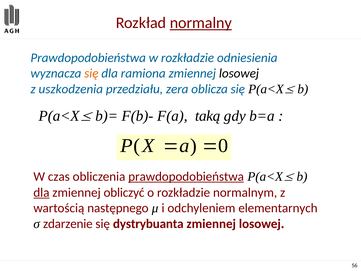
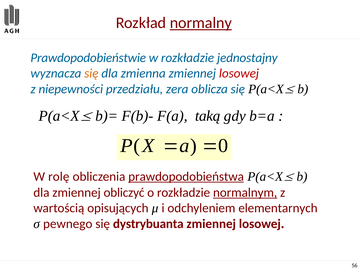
Prawdopodobieństwa: Prawdopodobieństwa -> Prawdopodobieństwie (88, 58)
odniesienia: odniesienia -> jednostajny (247, 58)
ramiona: ramiona -> zmienna (143, 73)
losowej colour: black -> red (239, 73)
uszkodzenia: uszkodzenia -> niepewności (71, 89)
czas: czas -> rolę (59, 176)
dla underline: present -> none (41, 192)
normalnym underline: none -> present (245, 192)
następnego: następnego -> opisujących (118, 208)
zdarzenie: zdarzenie -> pewnego (68, 224)
